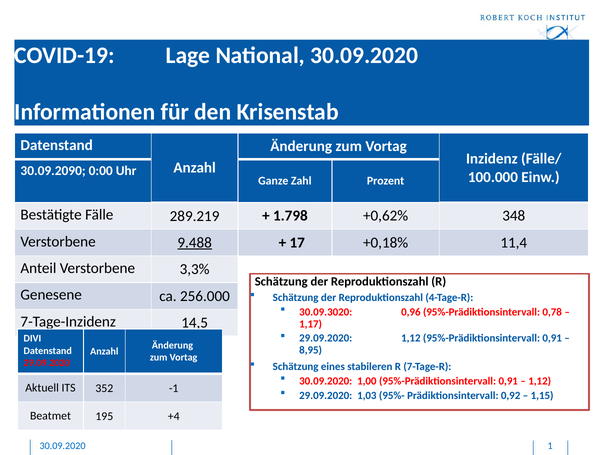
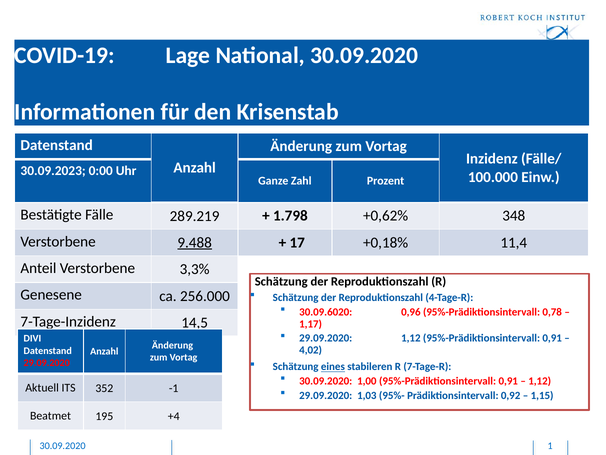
30.09.2090: 30.09.2090 -> 30.09.2023 (53, 171)
30.09.3020: 30.09.3020 -> 30.09.6020 (326, 312)
8,95: 8,95 -> 4,02 (311, 350)
eines underline: none -> present (333, 366)
